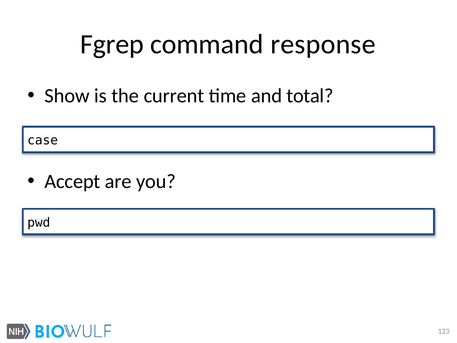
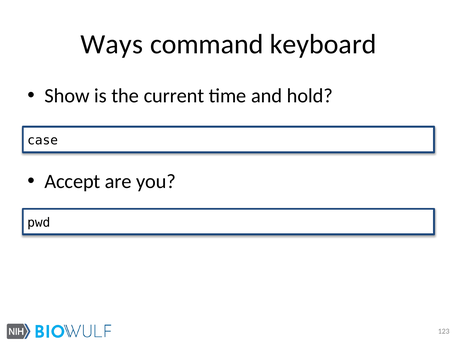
Fgrep: Fgrep -> Ways (112, 44)
response: response -> keyboard (323, 44)
total: total -> hold (310, 96)
